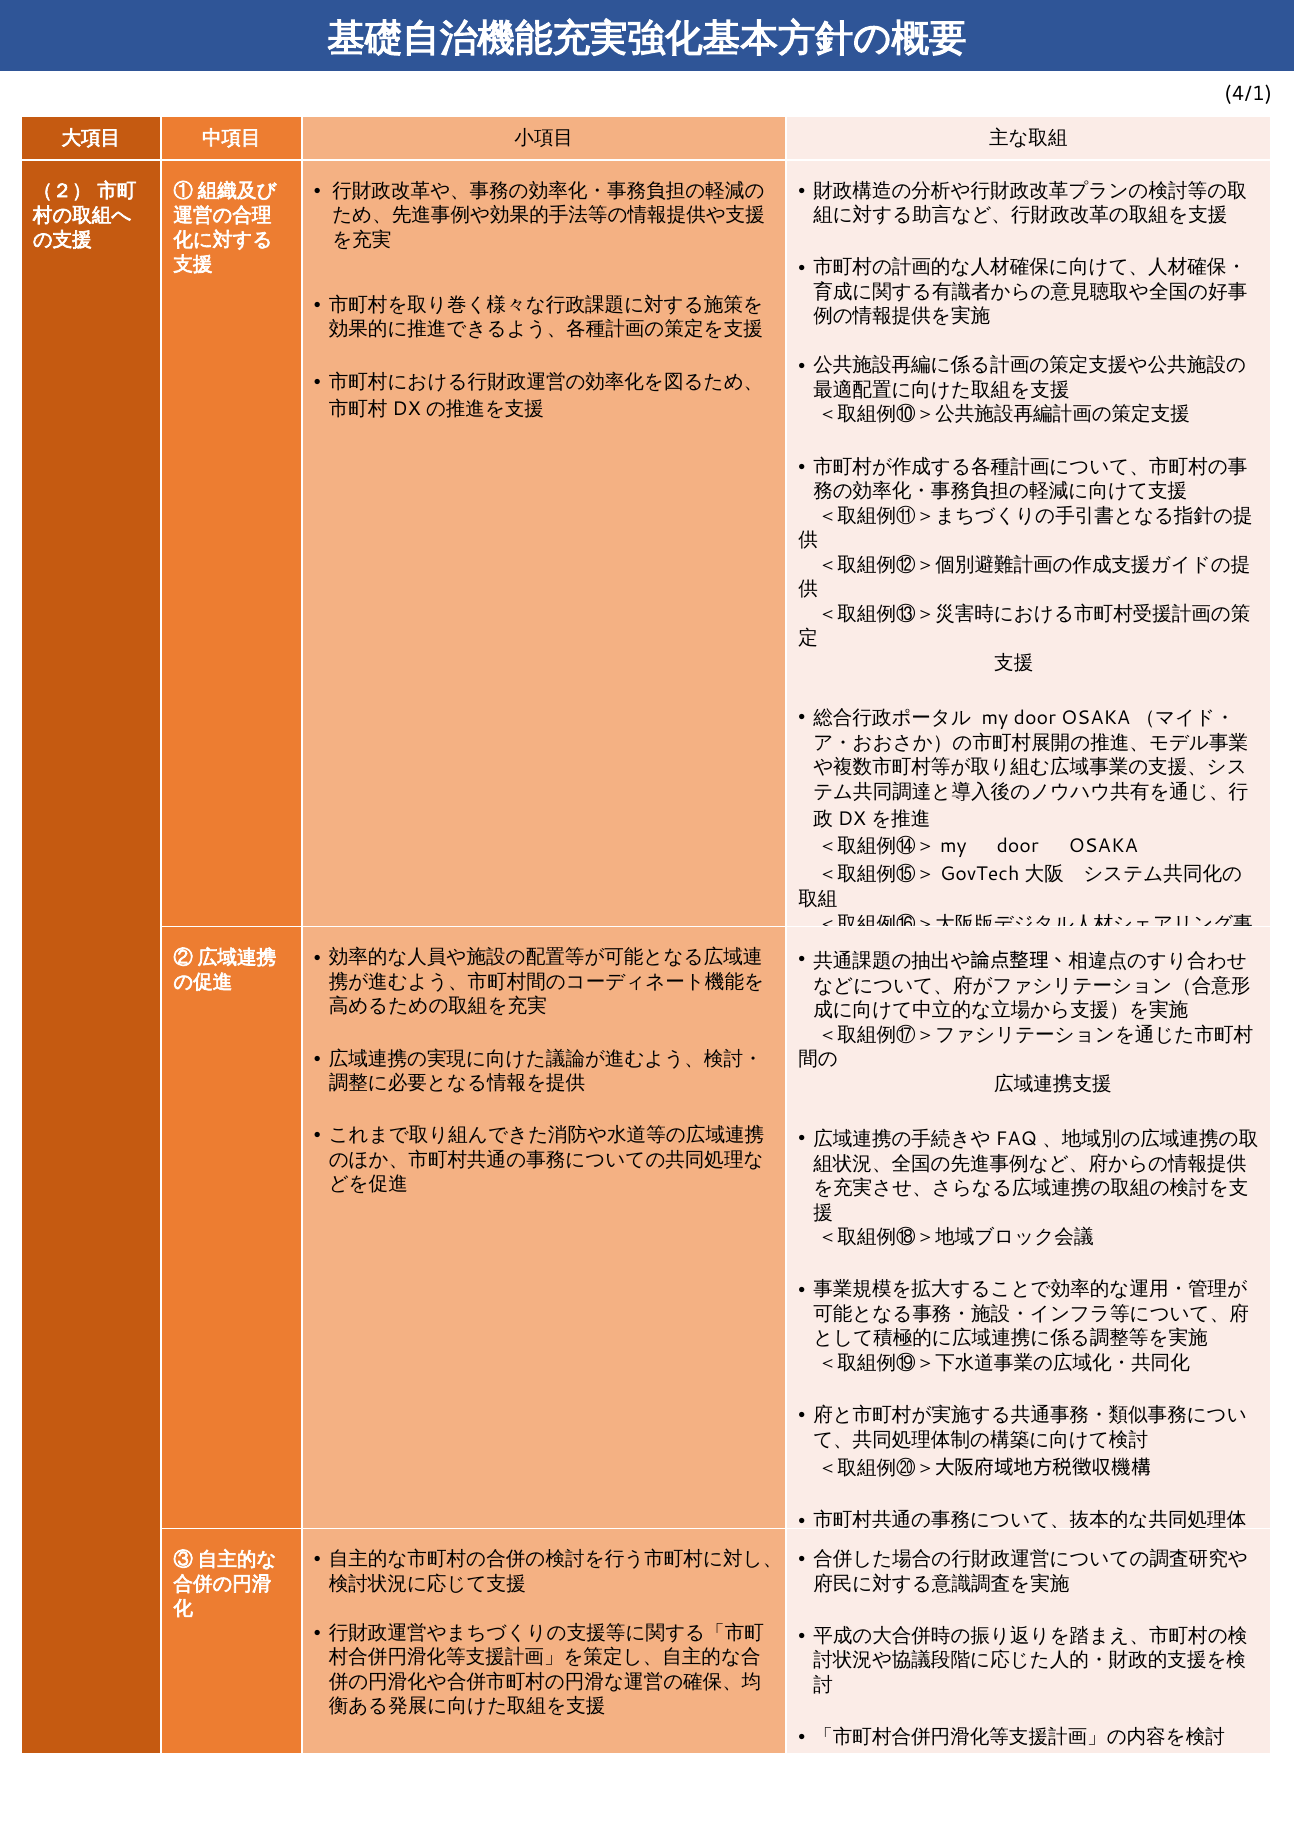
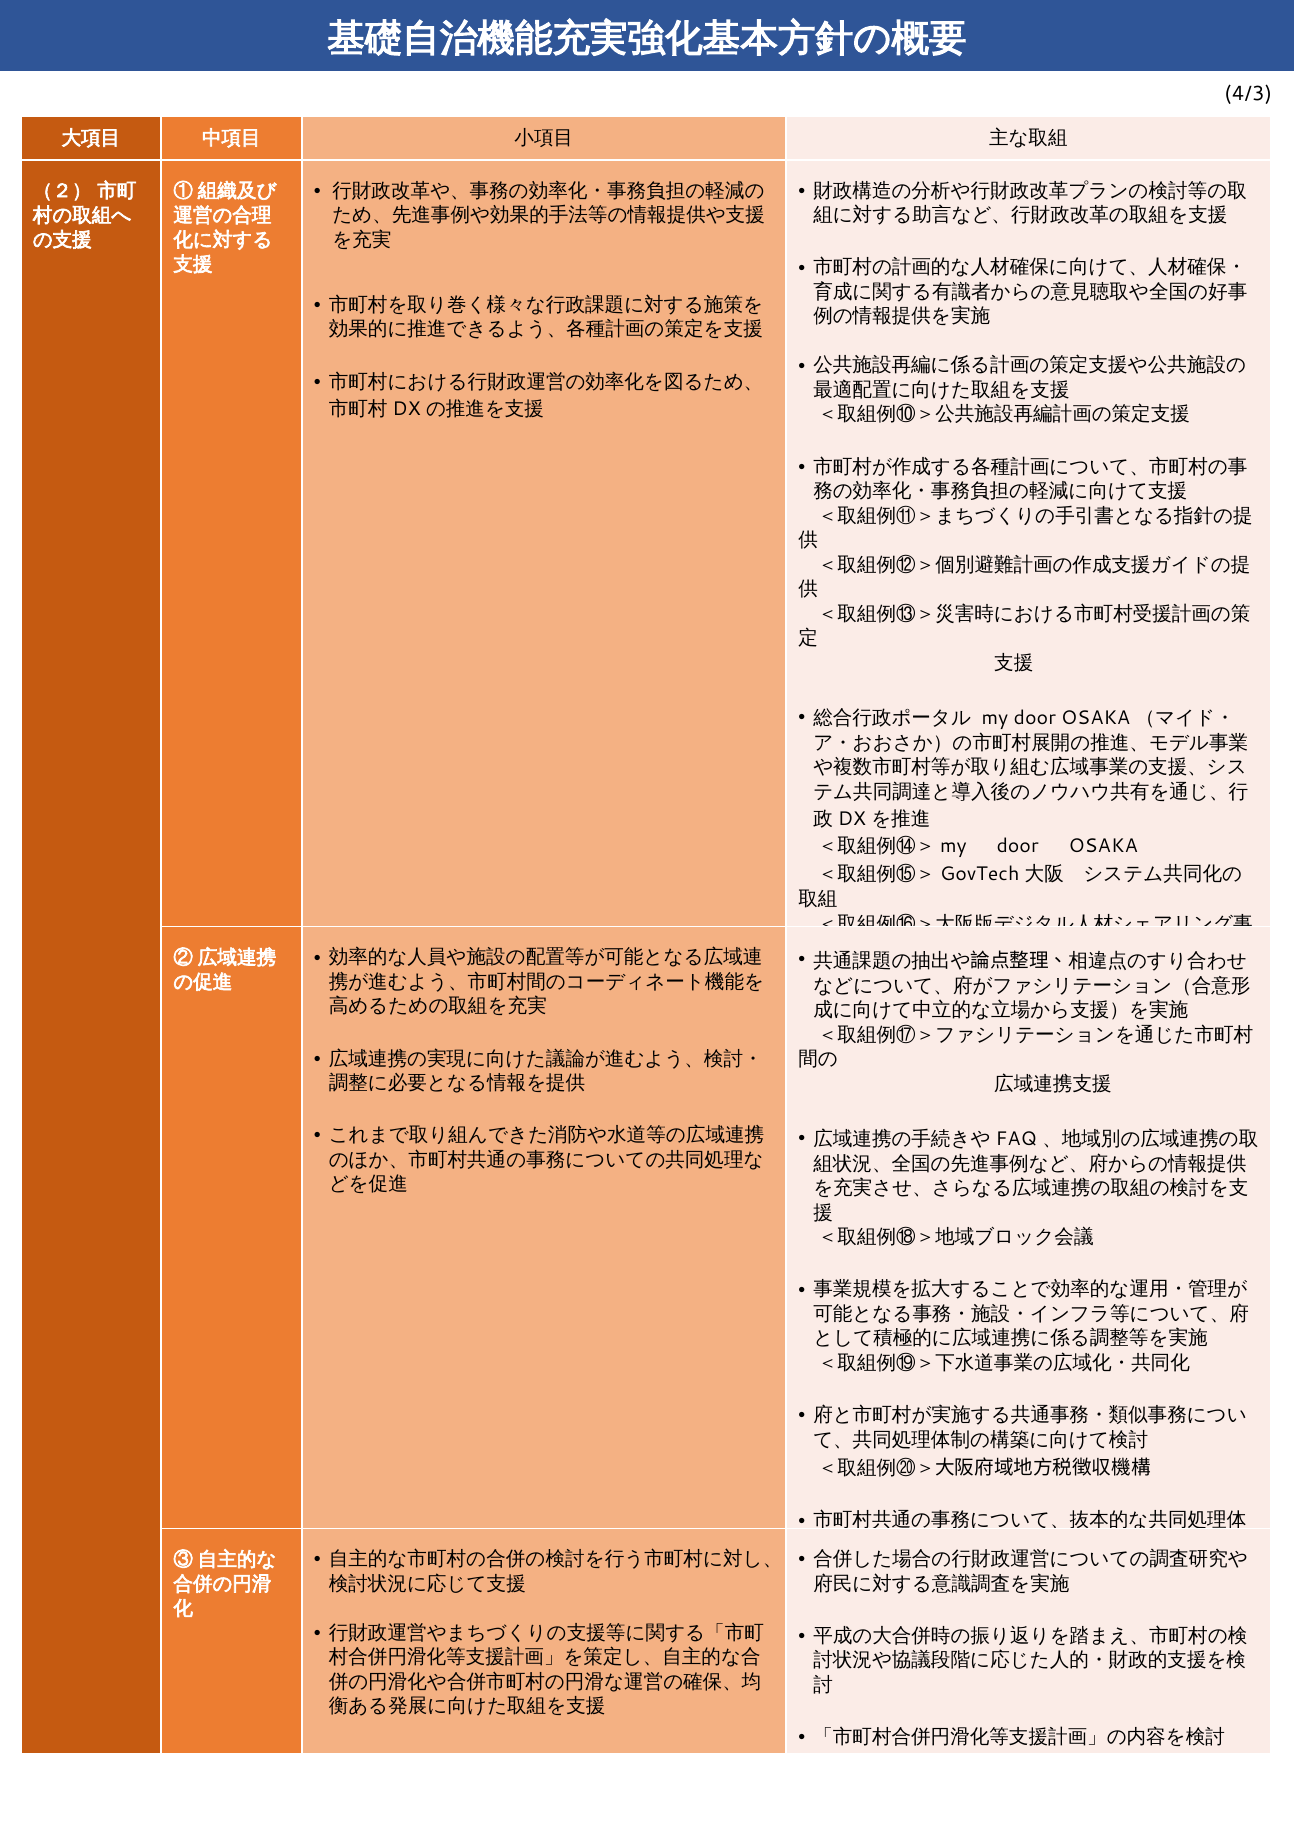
4/1: 4/1 -> 4/3 (1248, 93)
